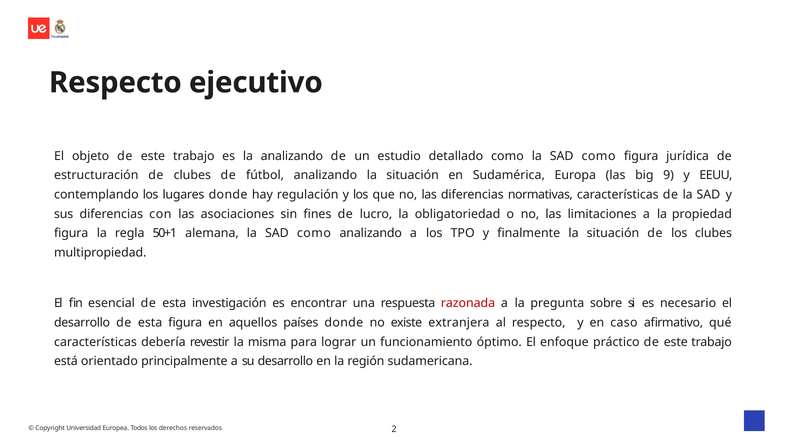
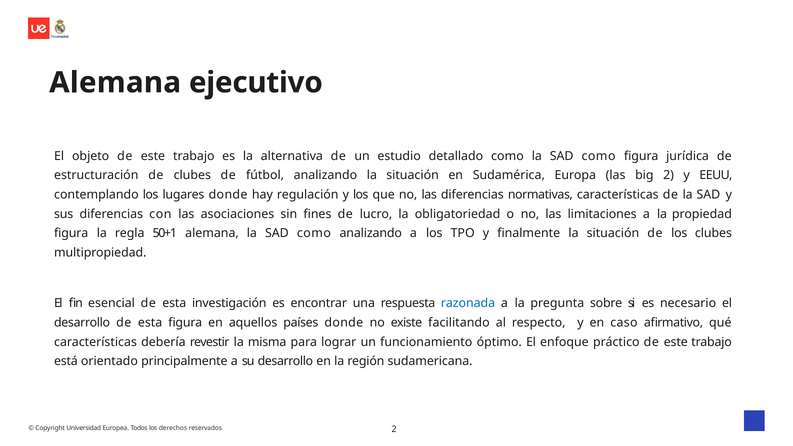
Respecto: Respecto -> Alemana (115, 83)
la analizando: analizando -> alternativa (292, 156)
big 9: 9 -> 2 (669, 175)
razonada colour: red -> blue (468, 303)
extranjera: extranjera -> facilitando (459, 323)
